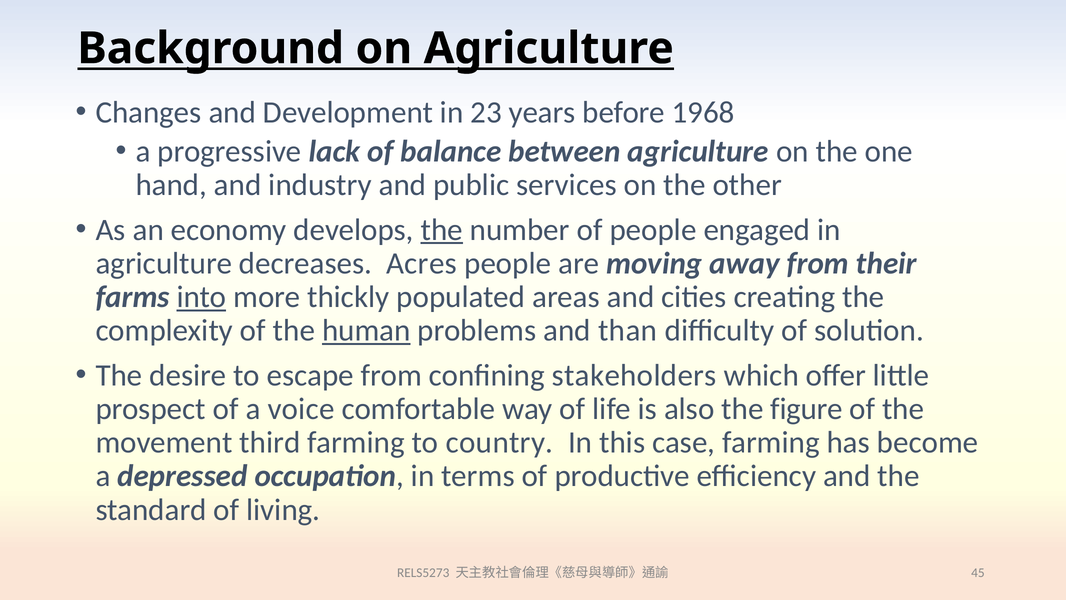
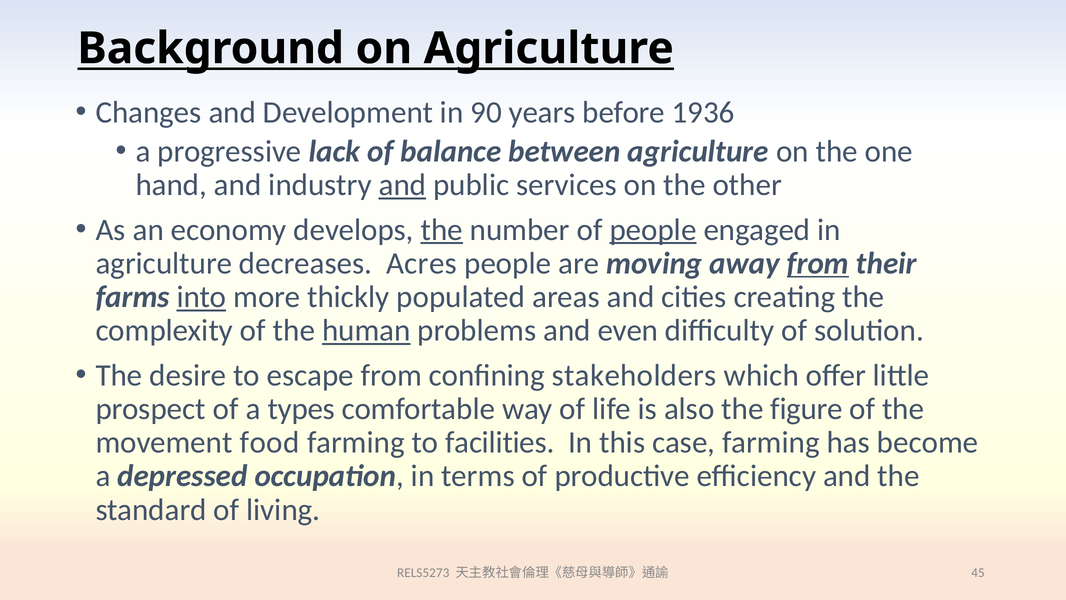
23: 23 -> 90 (486, 112)
1968: 1968 -> 1936 (703, 112)
and underline: none -> present (402, 185)
people underline: none -> present (653, 230)
from underline: none -> present (818, 263)
than: than -> even (628, 330)
voice: voice -> types (301, 409)
third: third -> food (270, 442)
country: country -> facilities (500, 442)
